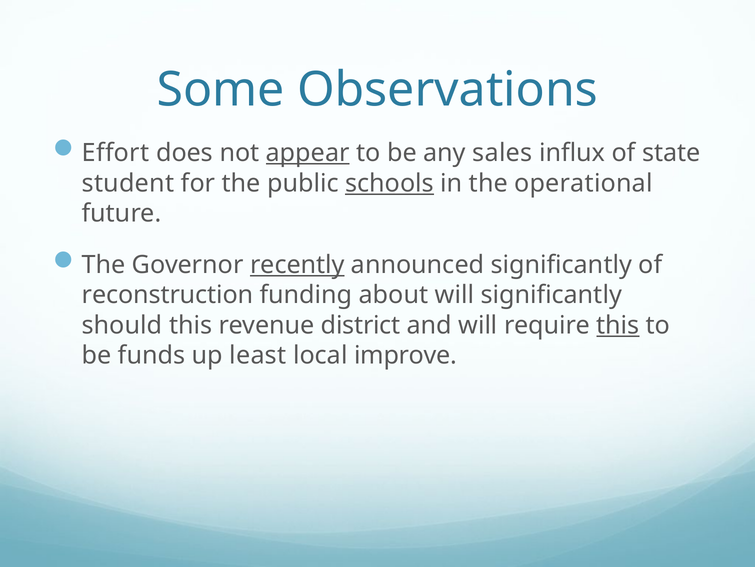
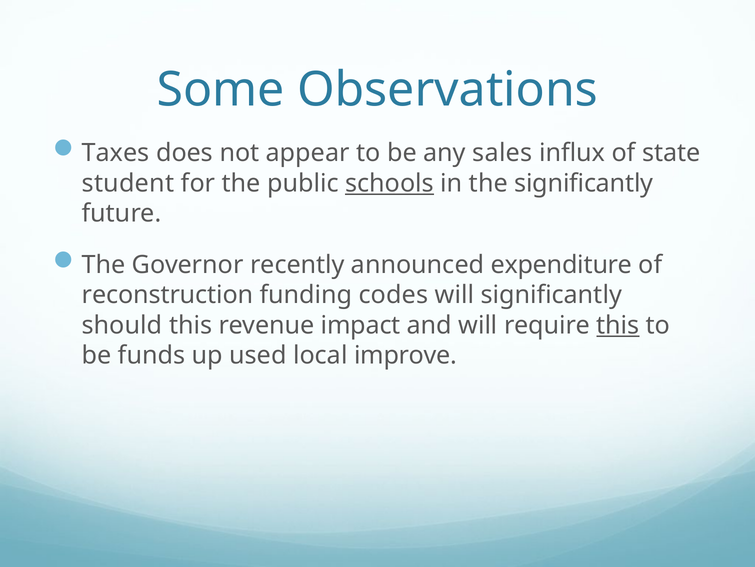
Effort: Effort -> Taxes (116, 153)
appear underline: present -> none (308, 153)
the operational: operational -> significantly (584, 183)
recently underline: present -> none (297, 264)
announced significantly: significantly -> expenditure (561, 264)
about: about -> codes (393, 295)
district: district -> impact (361, 325)
least: least -> used (258, 355)
